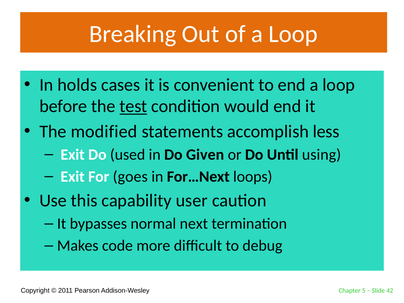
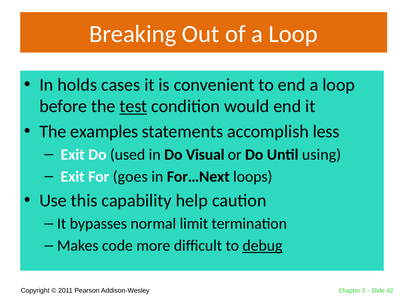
modified: modified -> examples (104, 131)
Given: Given -> Visual (205, 155)
user: user -> help (192, 201)
next: next -> limit (194, 224)
debug underline: none -> present (262, 246)
